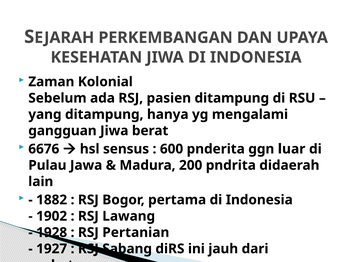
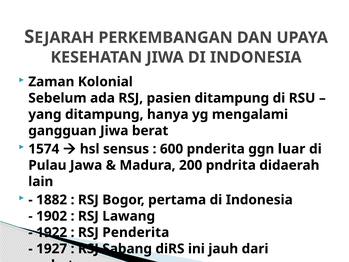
6676: 6676 -> 1574 (44, 149)
1928: 1928 -> 1922 (52, 232)
Pertanian: Pertanian -> Penderita (136, 232)
